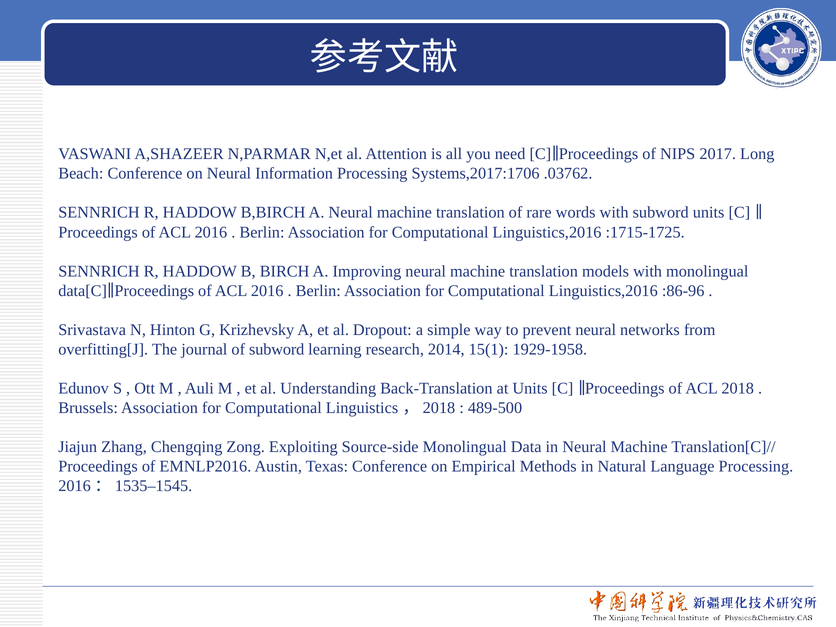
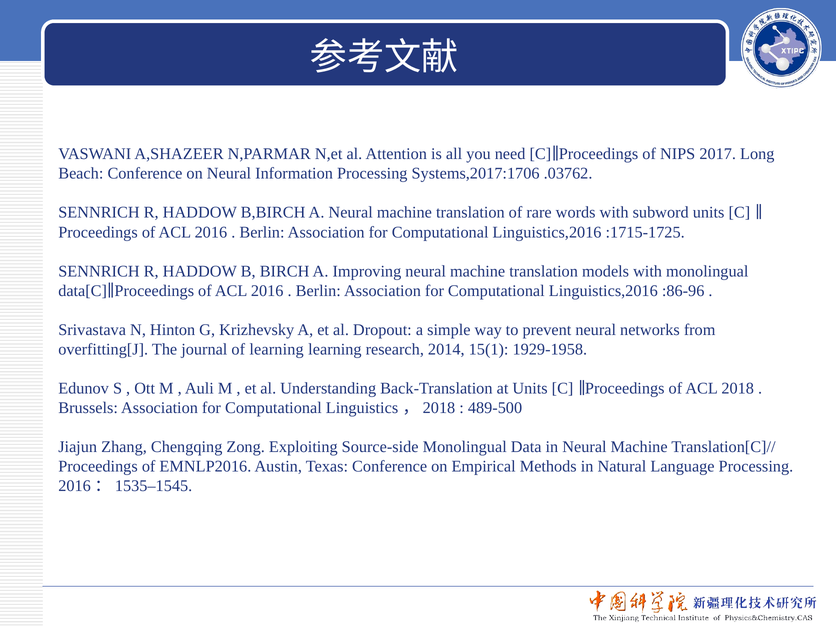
of subword: subword -> learning (277, 349)
